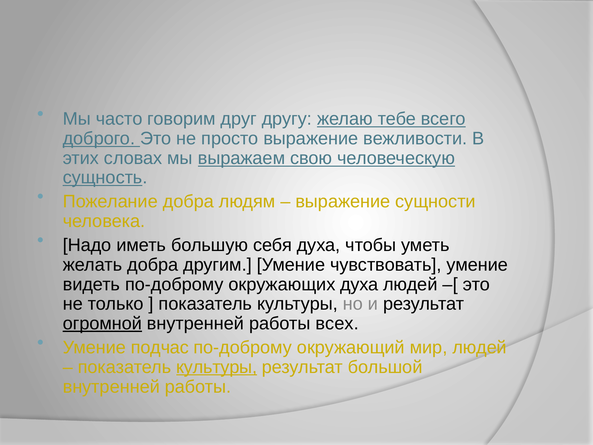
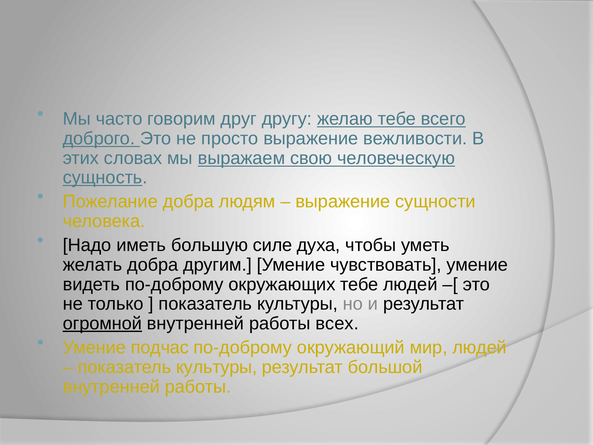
себя: себя -> силе (273, 245)
окружающих духа: духа -> тебе (359, 284)
культуры underline: present -> none (217, 367)
